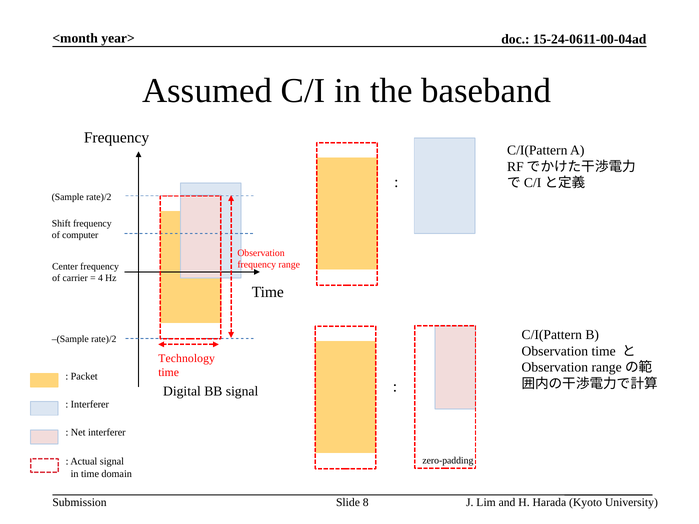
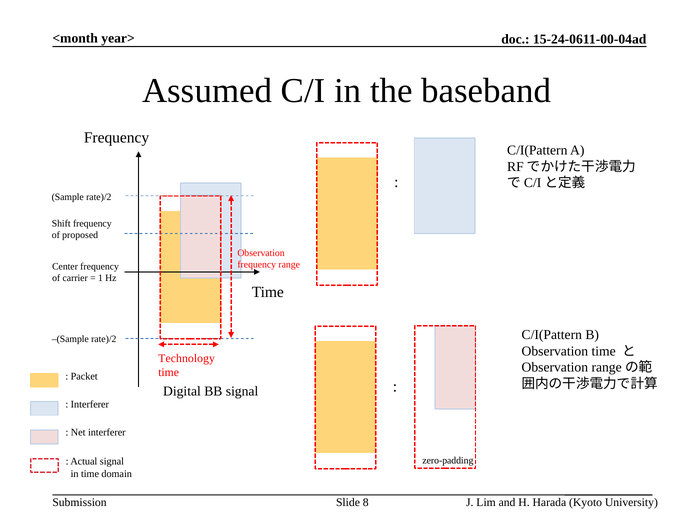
computer: computer -> proposed (80, 235)
4: 4 -> 1 (100, 278)
